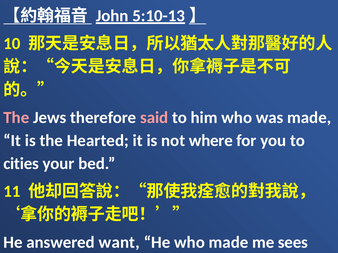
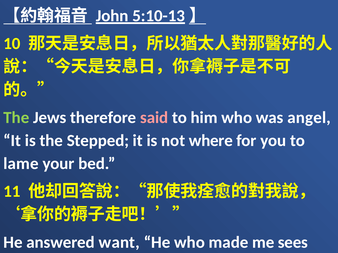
The colour: pink -> light green (16, 118)
was made: made -> angel (309, 118)
Hearted: Hearted -> Stepped (98, 141)
cities: cities -> lame (21, 164)
